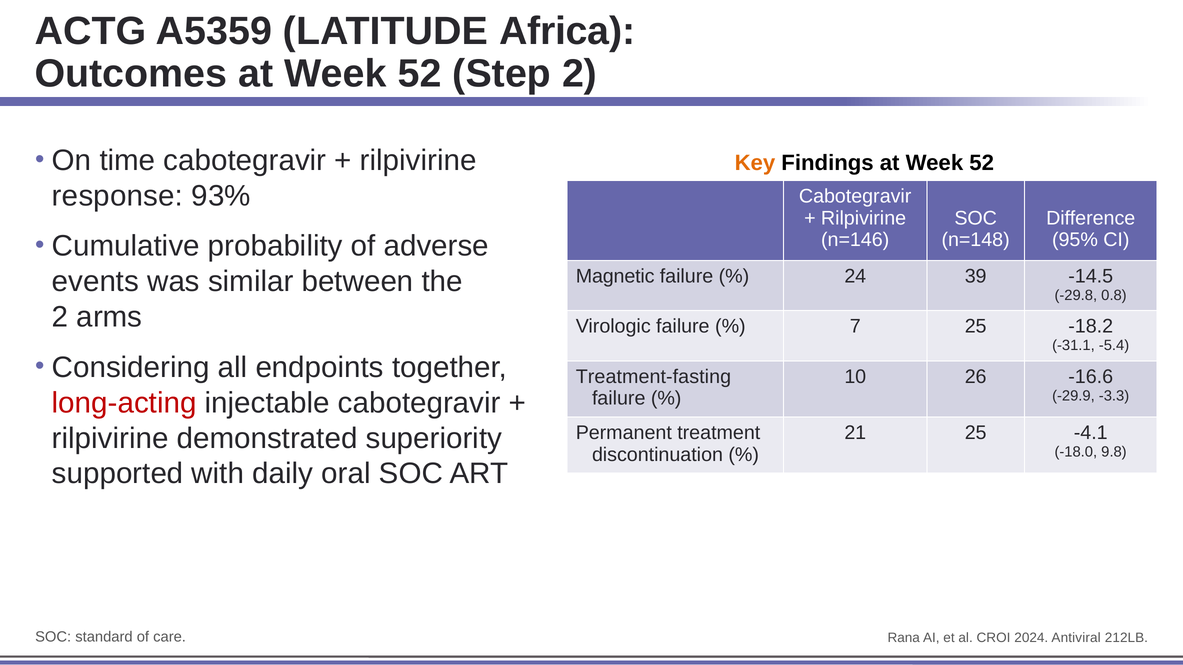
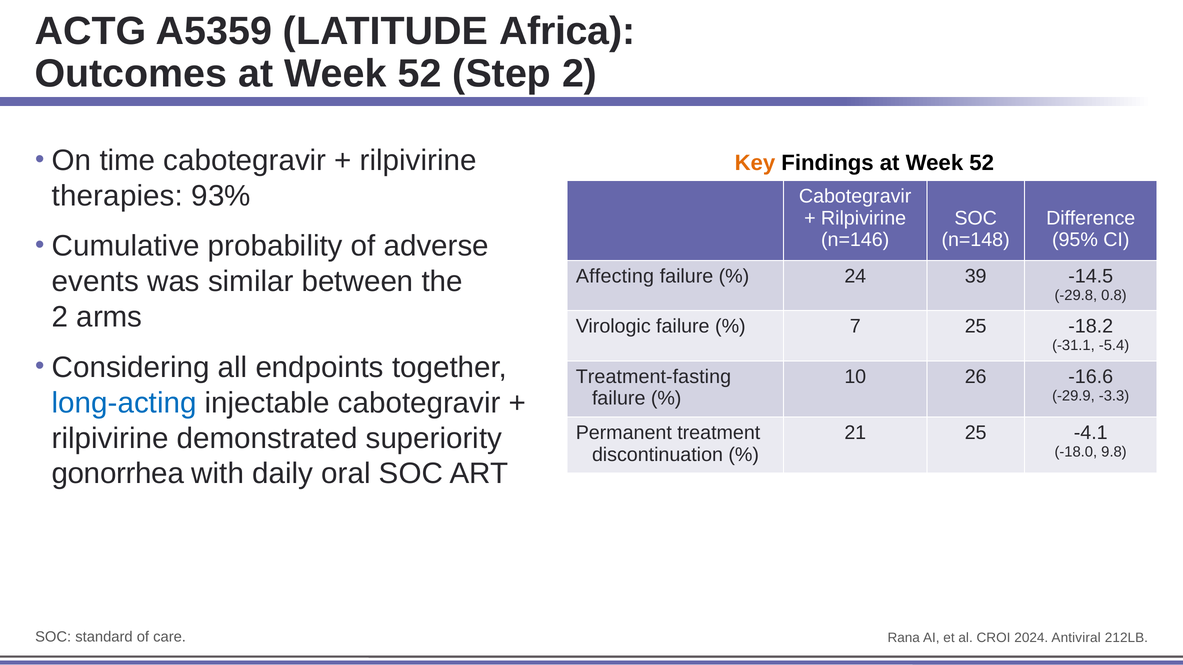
response: response -> therapies (118, 196)
Magnetic: Magnetic -> Affecting (615, 276)
long-acting colour: red -> blue (124, 403)
supported: supported -> gonorrhea (118, 474)
